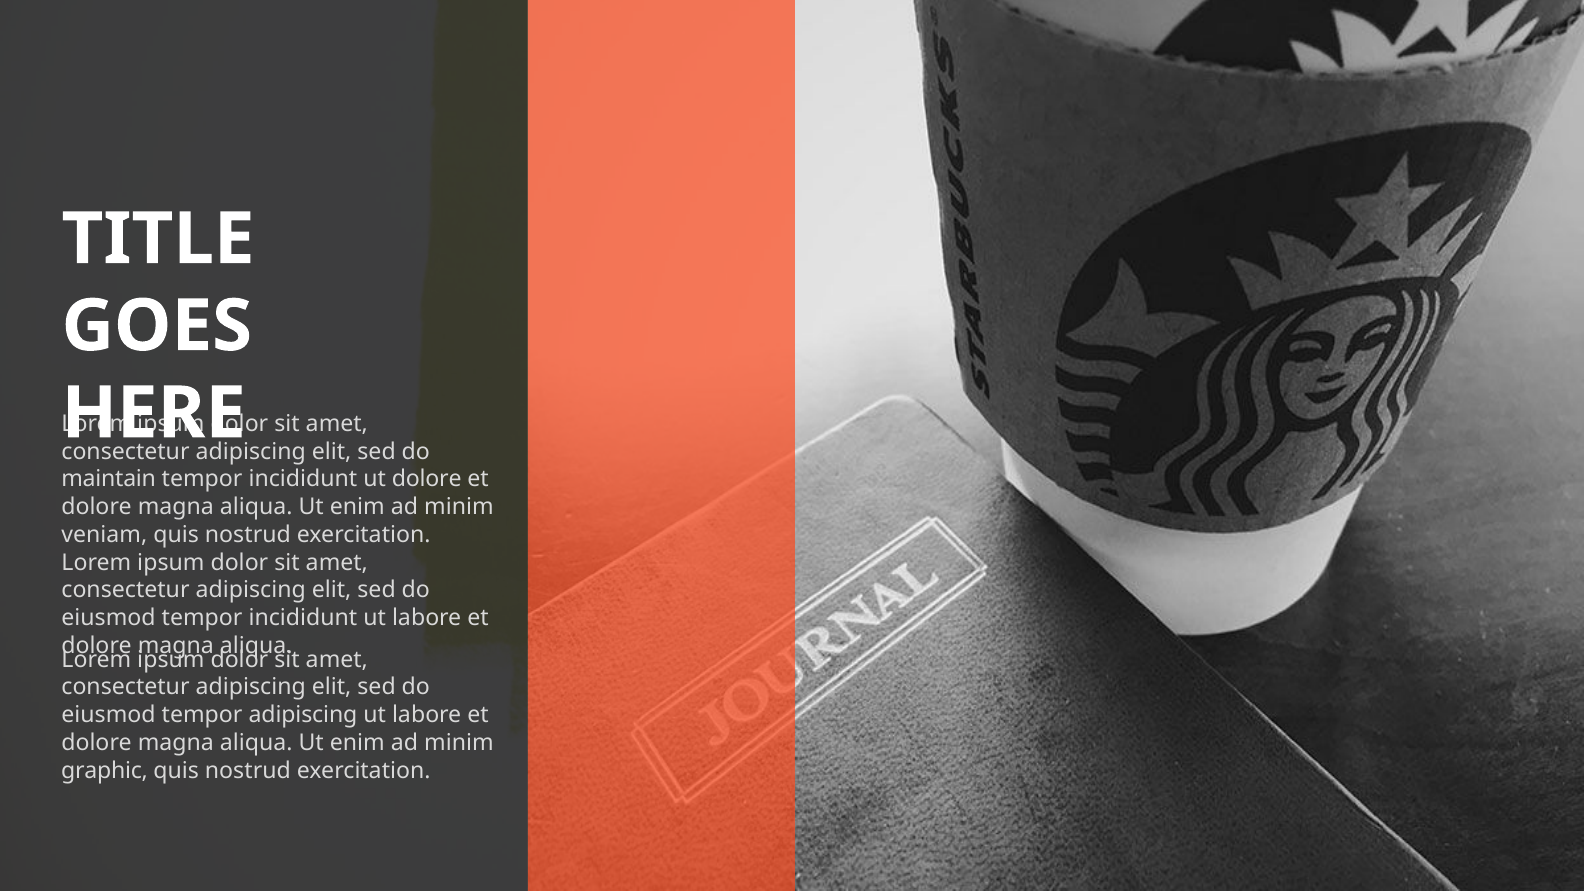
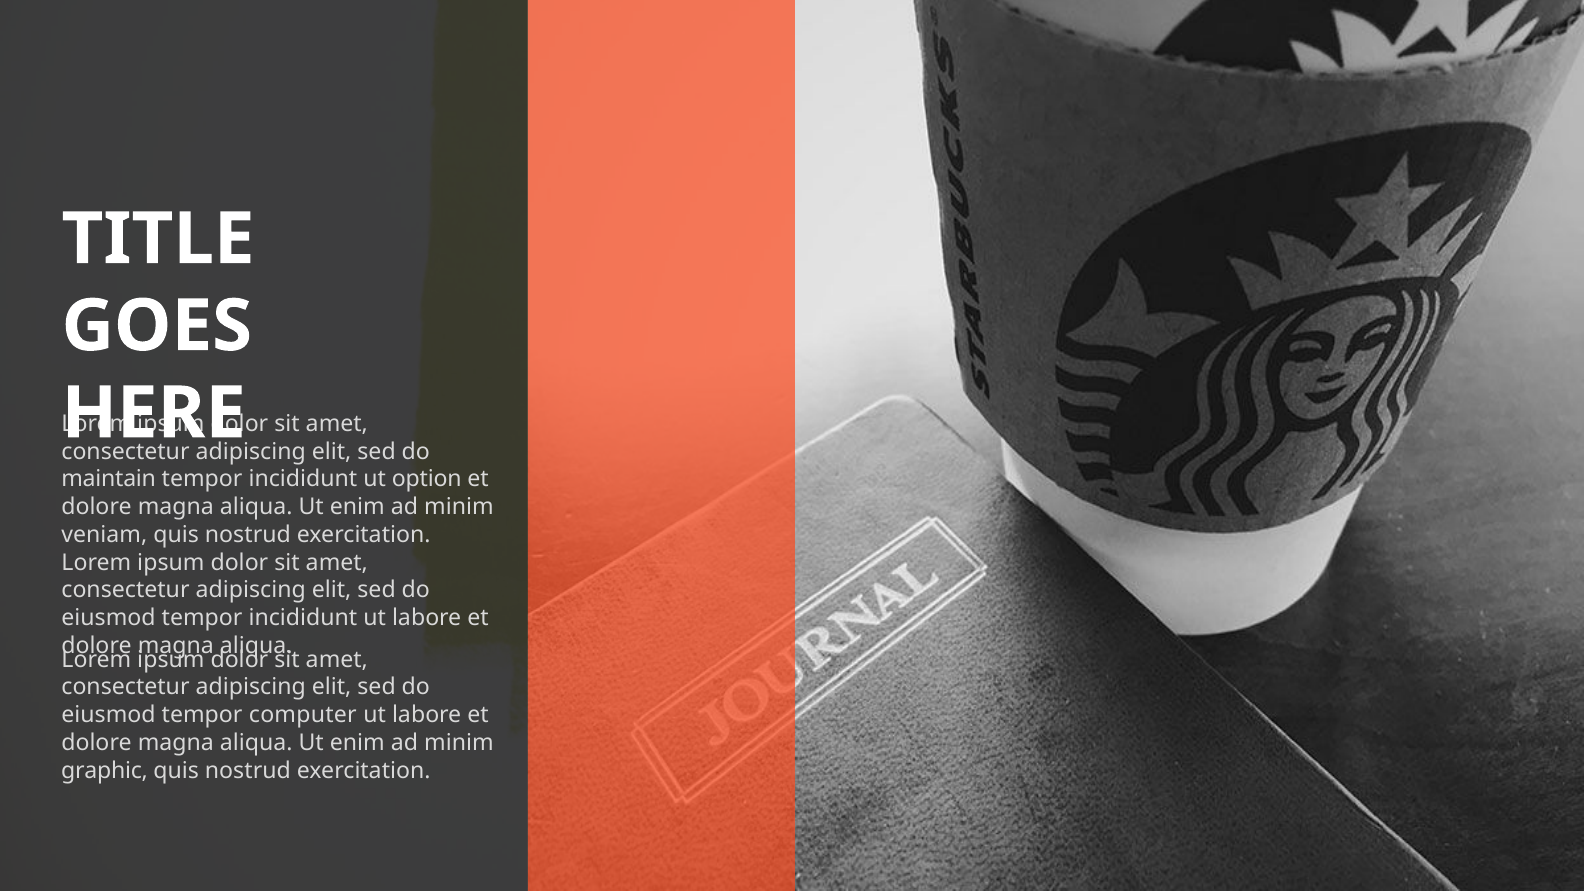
ut dolore: dolore -> option (427, 479)
tempor adipiscing: adipiscing -> computer (303, 715)
